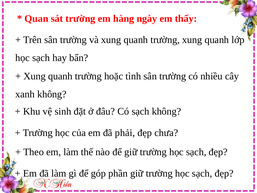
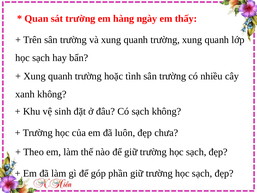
phải: phải -> luôn (125, 133)
